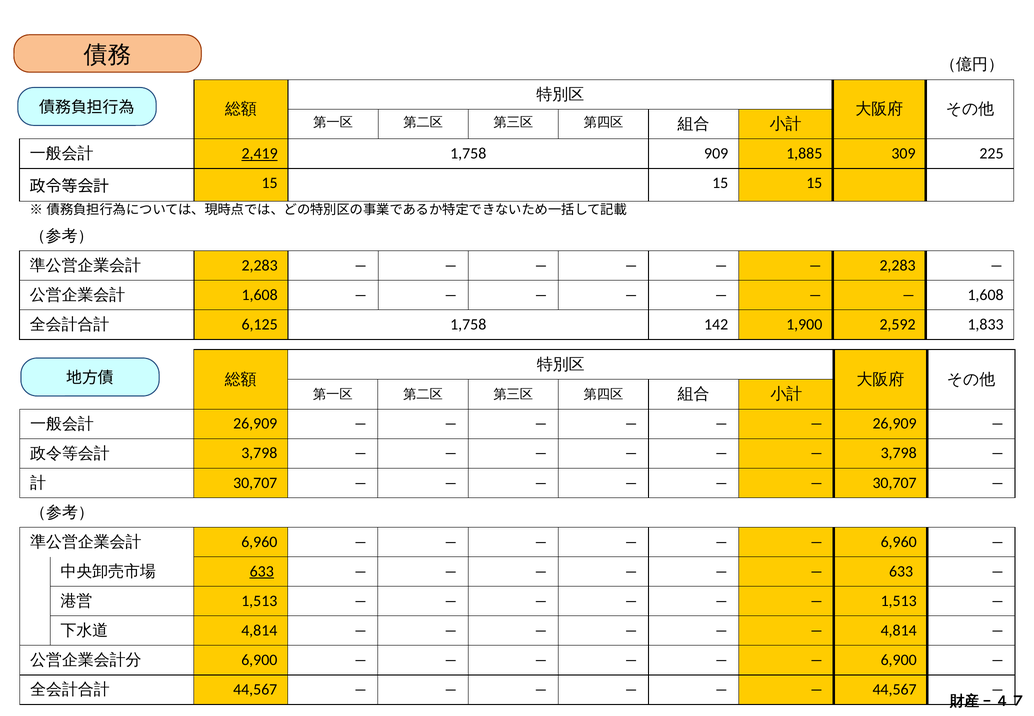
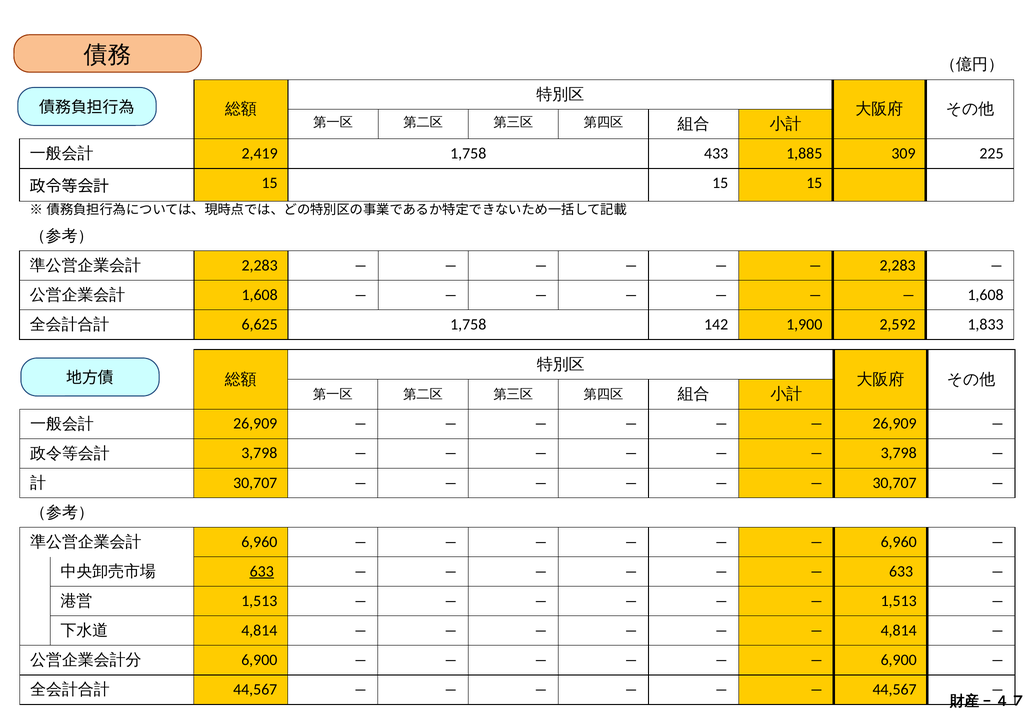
2,419 underline: present -> none (260, 153)
909: 909 -> 433 (716, 153)
6,125: 6,125 -> 6,625 (260, 324)
